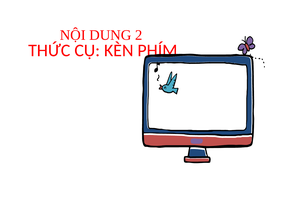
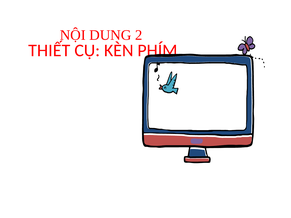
THỨC: THỨC -> THIẾT (49, 50)
